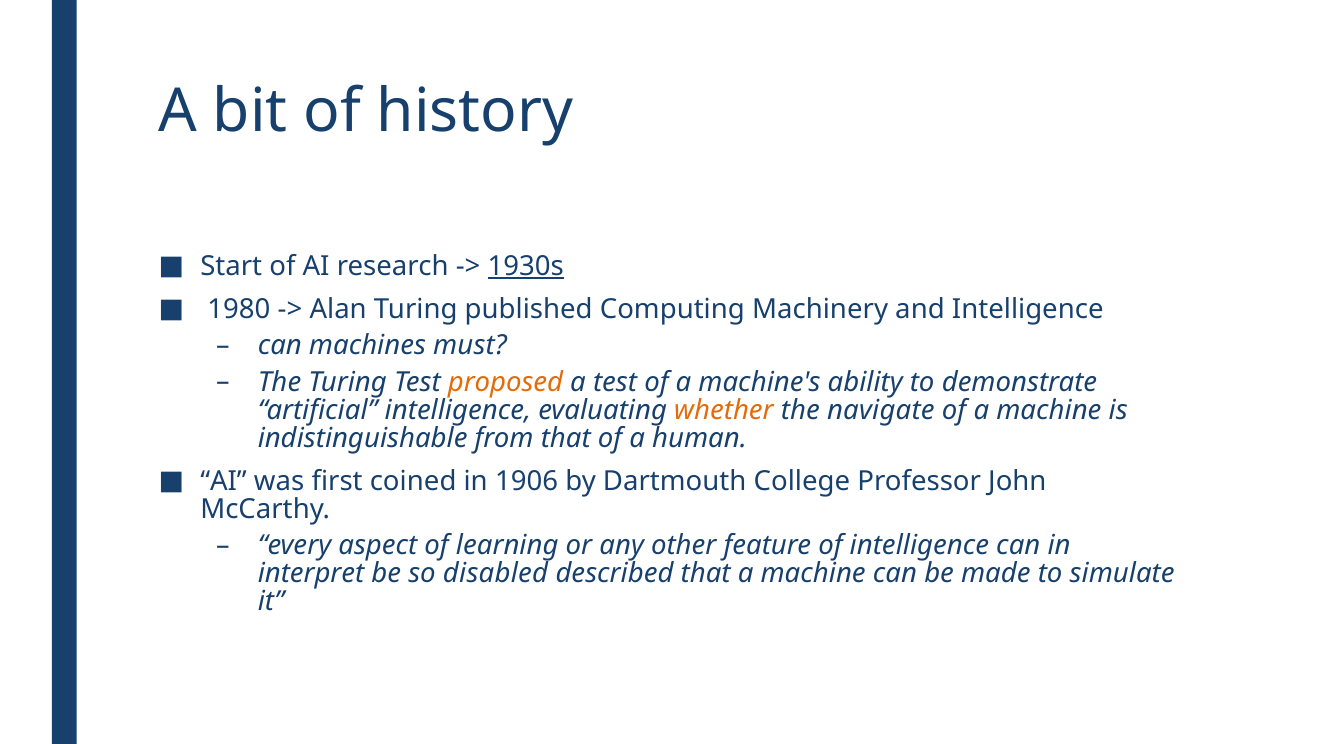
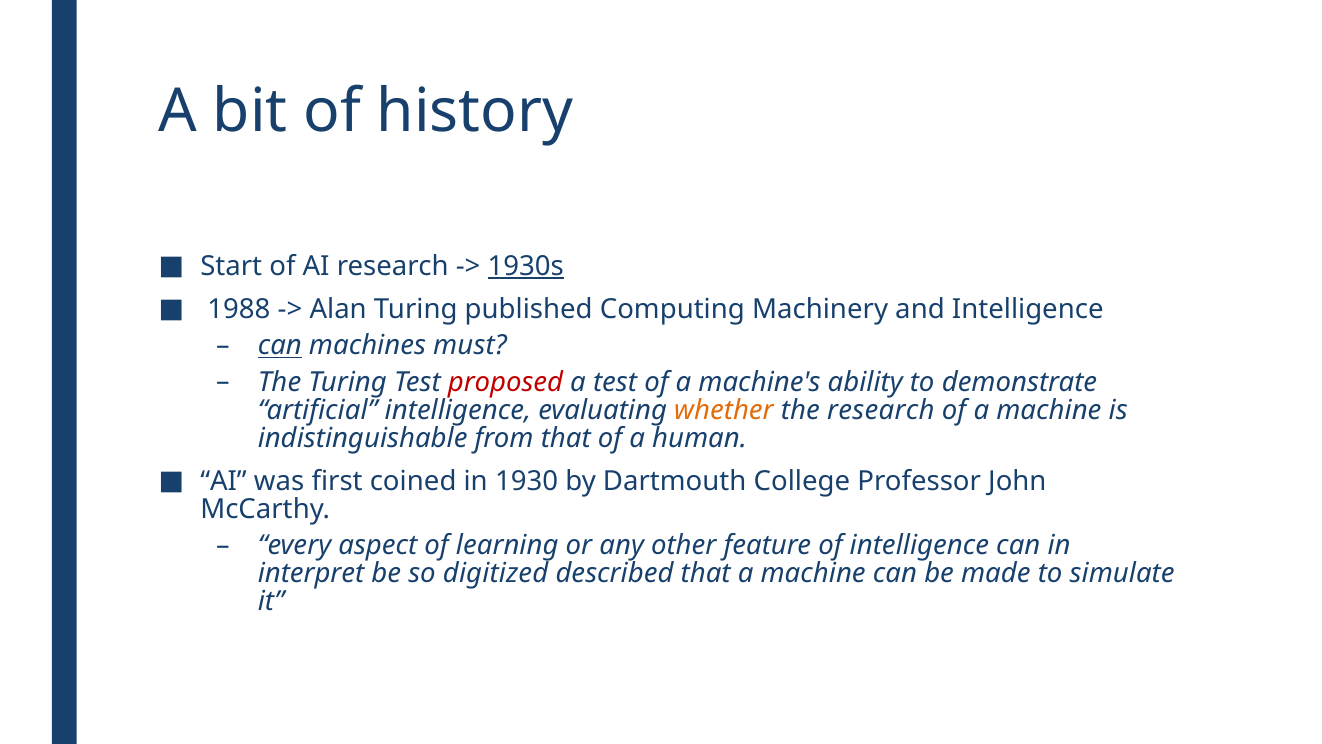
1980: 1980 -> 1988 (239, 309)
can underline: none -> present (280, 346)
proposed colour: orange -> red (505, 382)
the navigate: navigate -> research (881, 410)
1906: 1906 -> 1930 (527, 481)
disabled: disabled -> digitized (496, 574)
